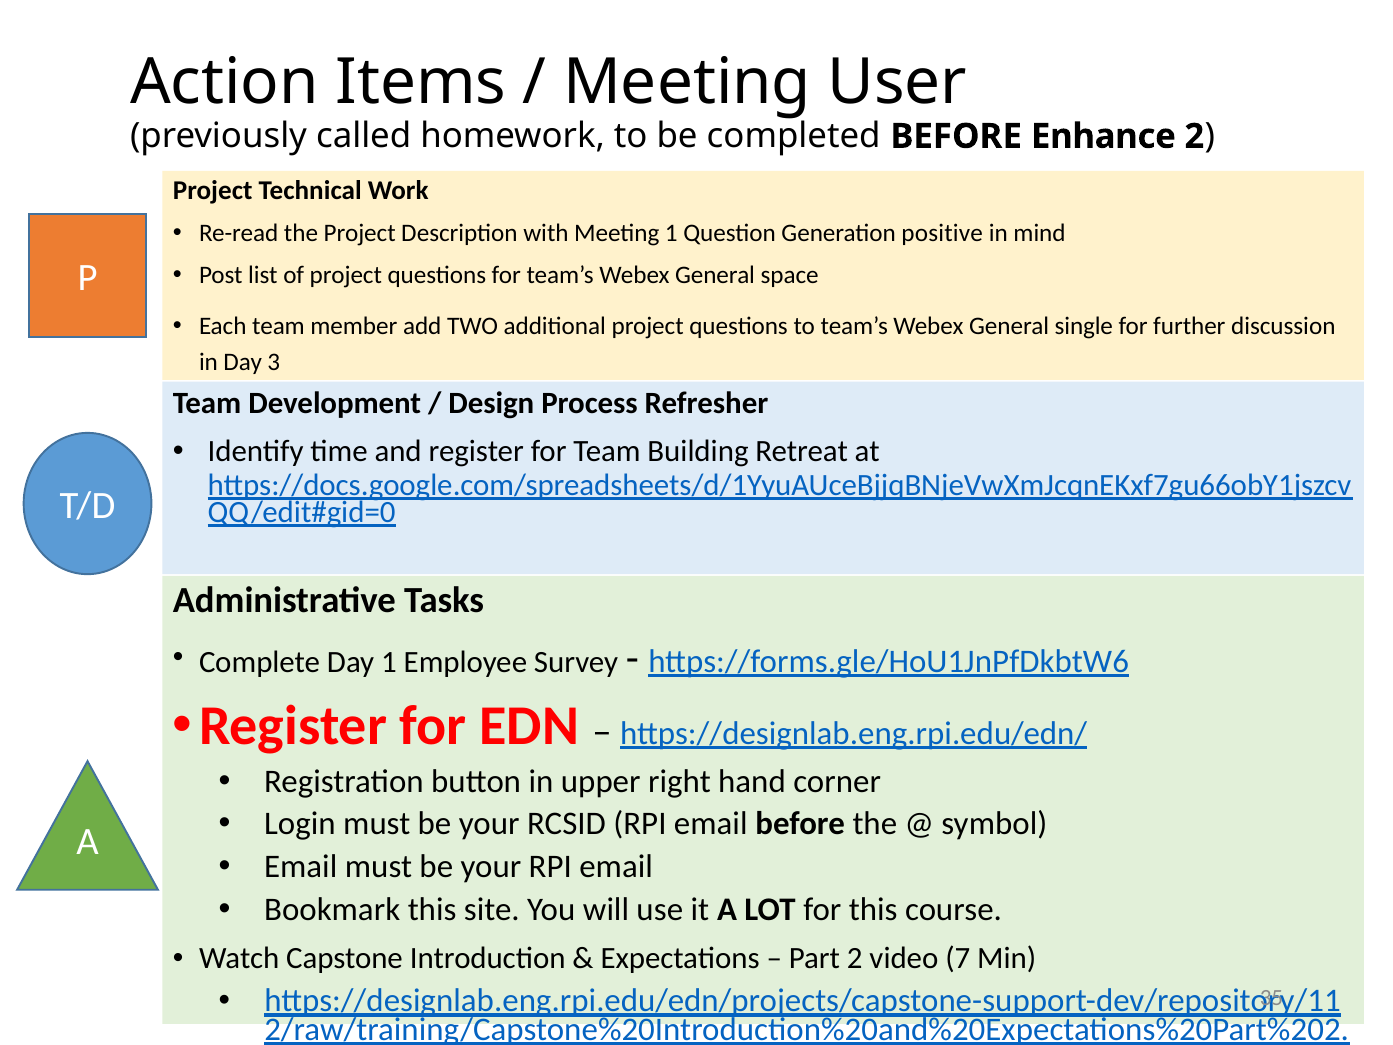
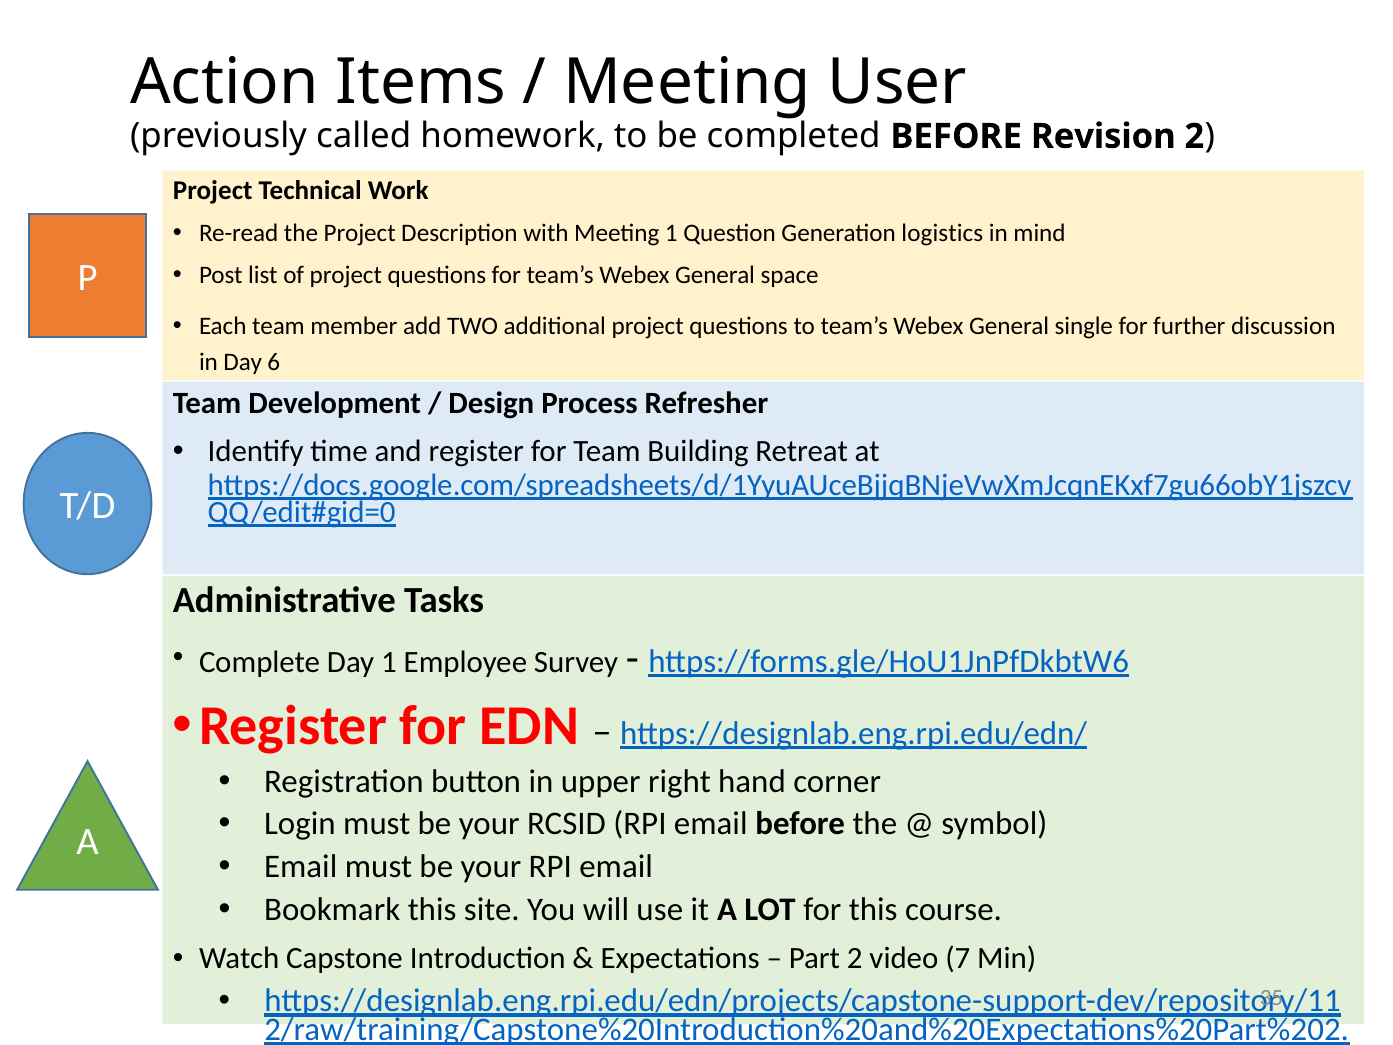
Enhance: Enhance -> Revision (1103, 136)
positive: positive -> logistics (942, 233)
3: 3 -> 6 (274, 363)
